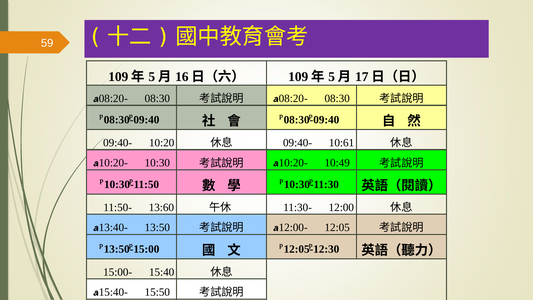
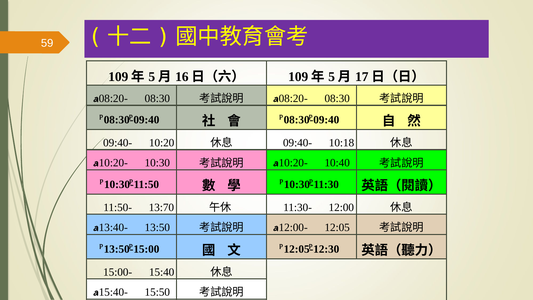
10:61: 10:61 -> 10:18 (342, 143)
10:49: 10:49 -> 10:40 (337, 163)
13:60: 13:60 -> 13:70 (161, 207)
